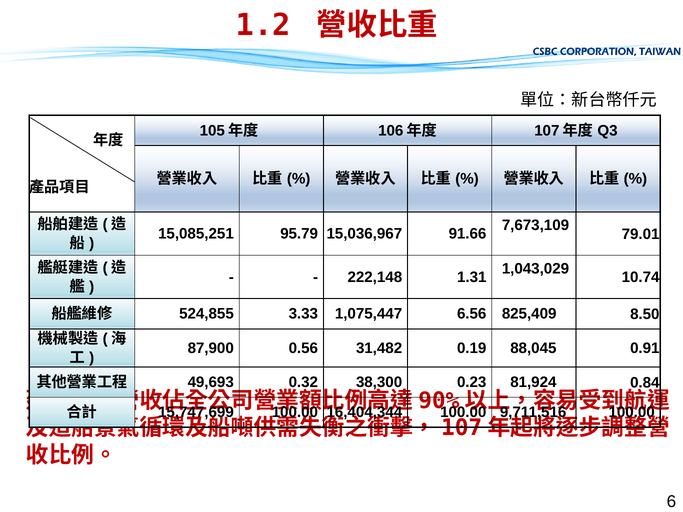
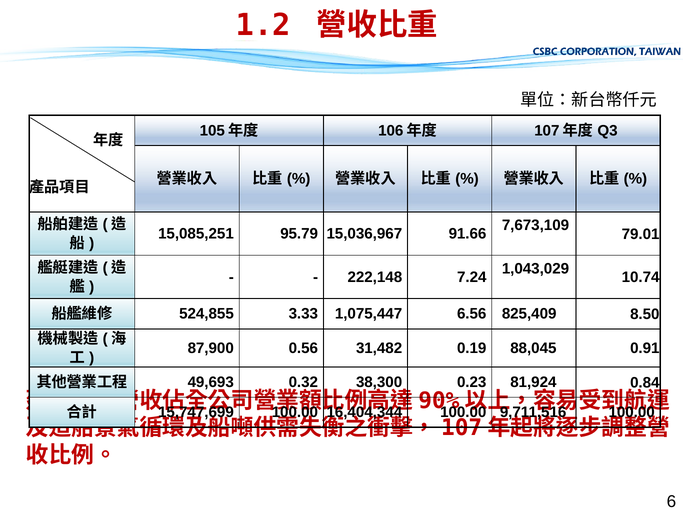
1.31: 1.31 -> 7.24 (472, 277)
